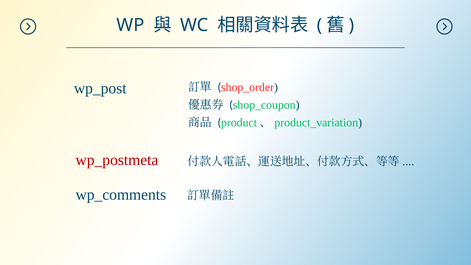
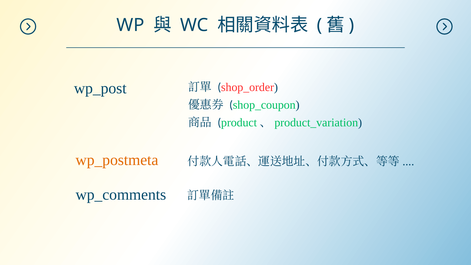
wp_postmeta colour: red -> orange (117, 160)
